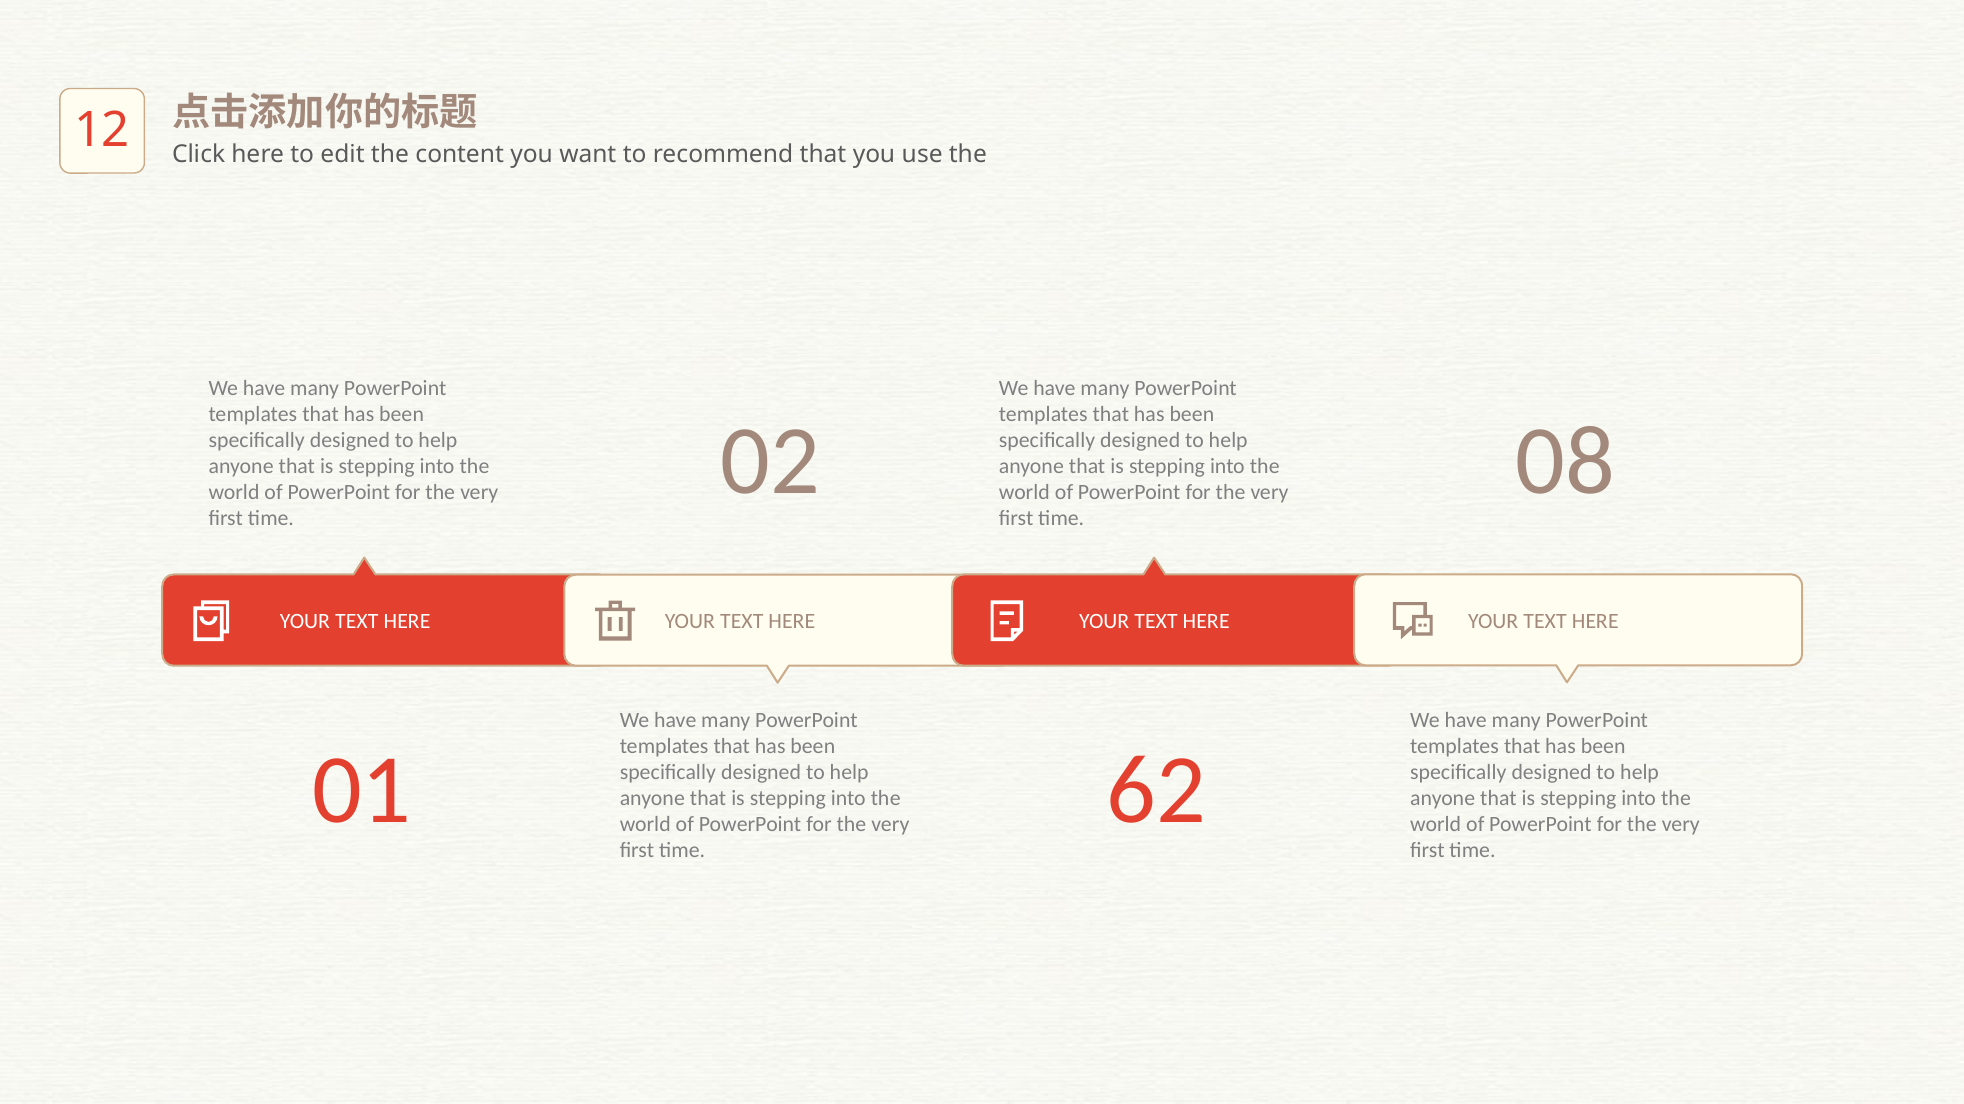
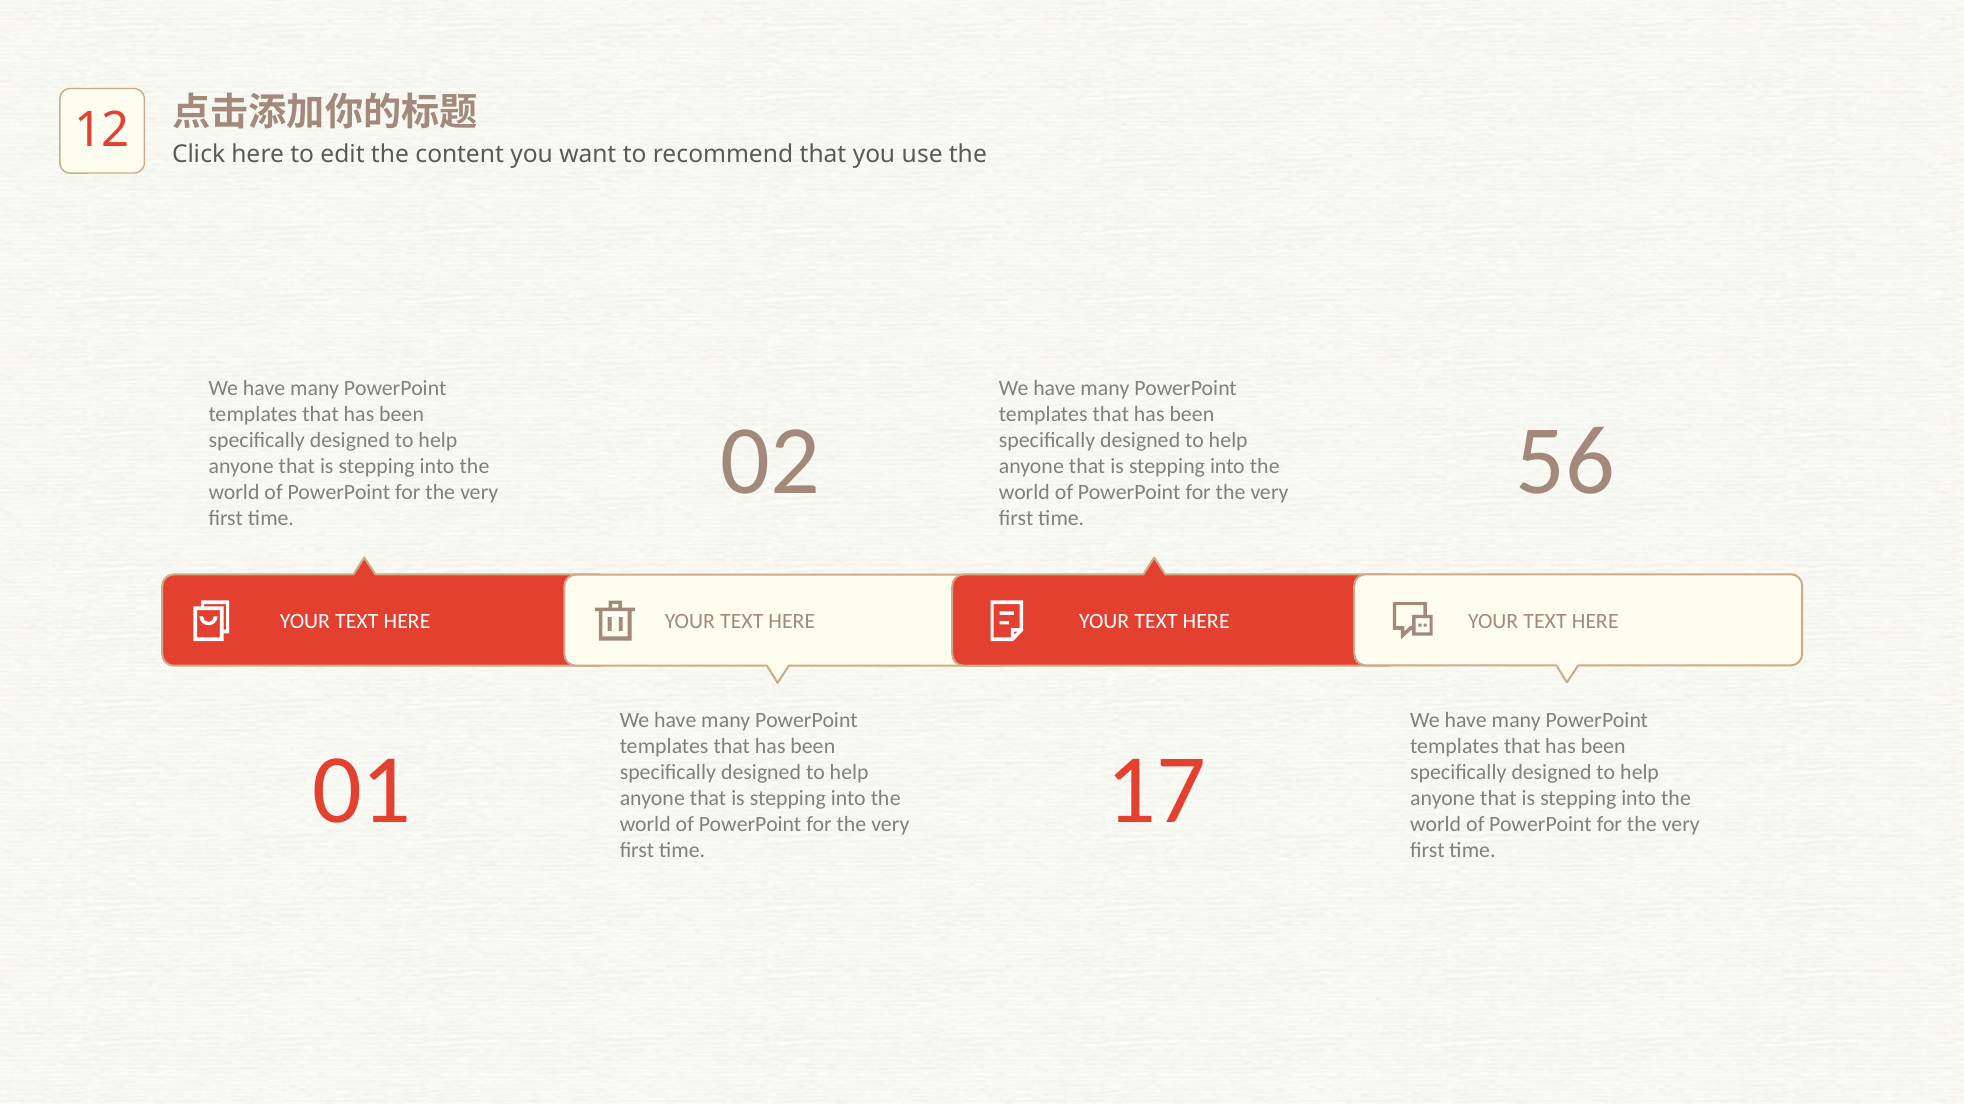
08: 08 -> 56 (1565, 461)
62: 62 -> 17 (1157, 791)
